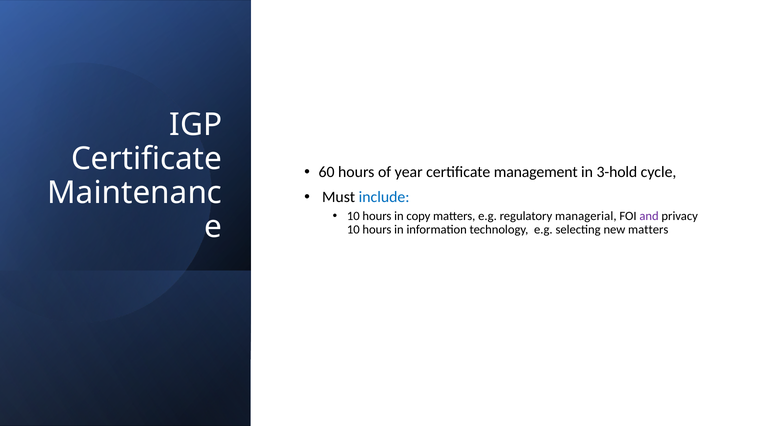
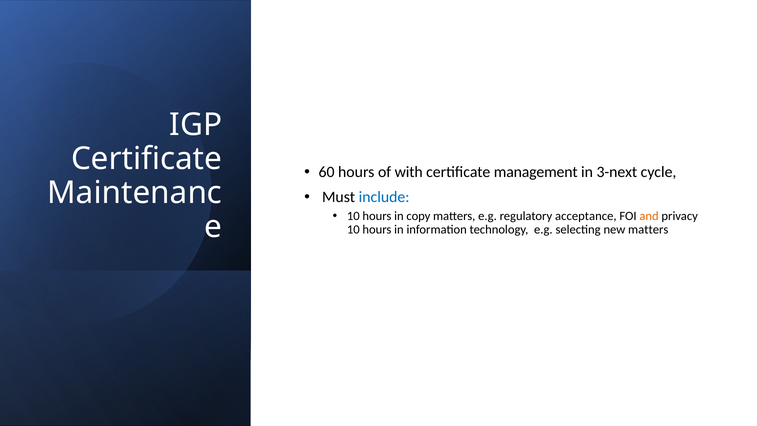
year: year -> with (409, 172)
3-hold: 3-hold -> 3-next (617, 172)
managerial: managerial -> acceptance (586, 216)
and colour: purple -> orange (649, 216)
